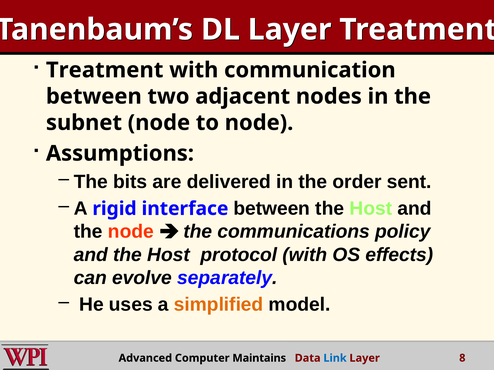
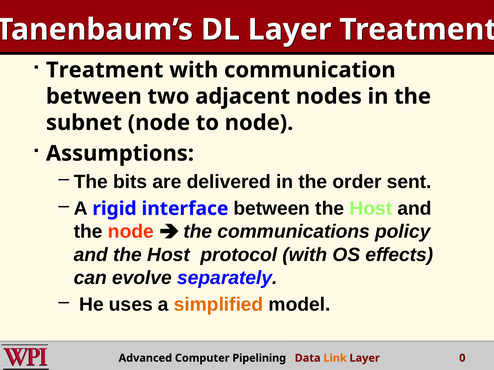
Maintains: Maintains -> Pipelining (259, 359)
Link colour: blue -> orange (335, 359)
8: 8 -> 0 (462, 358)
